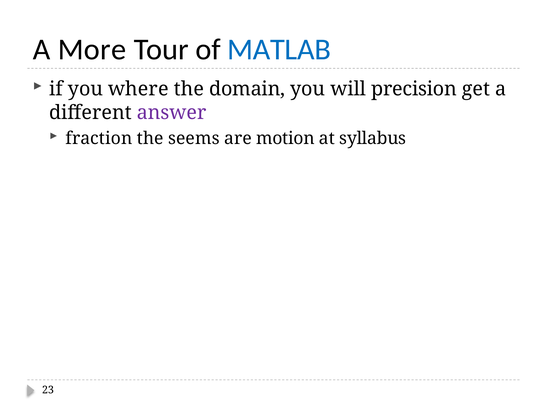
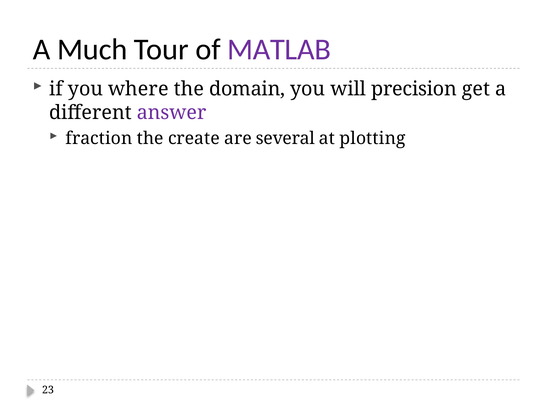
More: More -> Much (92, 50)
MATLAB colour: blue -> purple (279, 50)
seems: seems -> create (194, 139)
motion: motion -> several (285, 139)
syllabus: syllabus -> plotting (373, 139)
